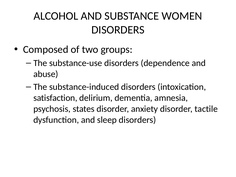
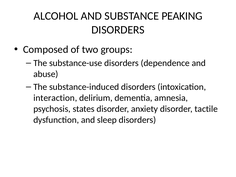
WOMEN: WOMEN -> PEAKING (182, 16)
satisfaction: satisfaction -> interaction (55, 98)
